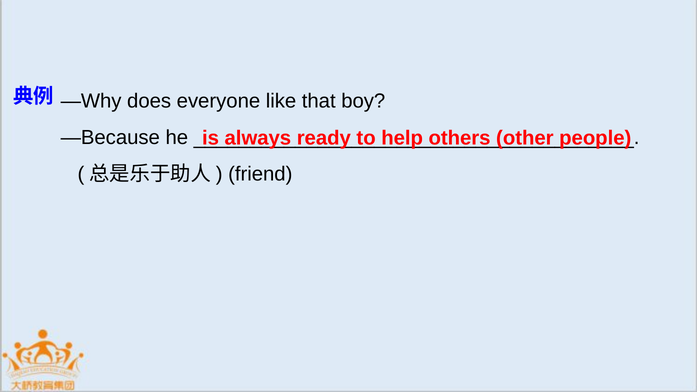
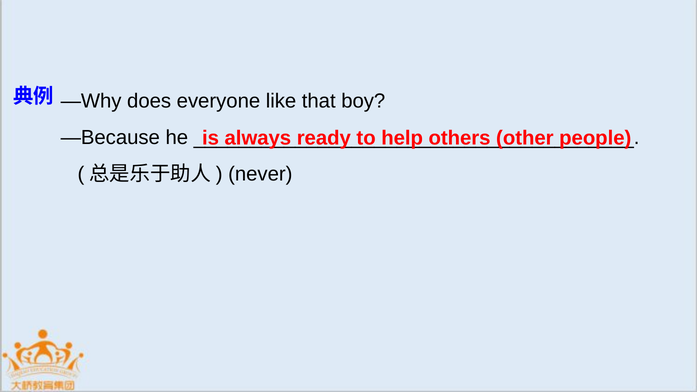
friend: friend -> never (260, 174)
